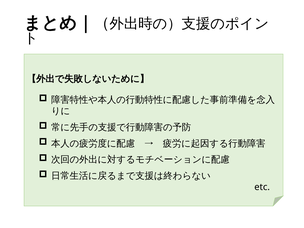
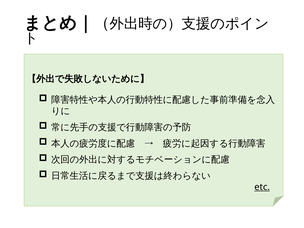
etc underline: none -> present (262, 187)
